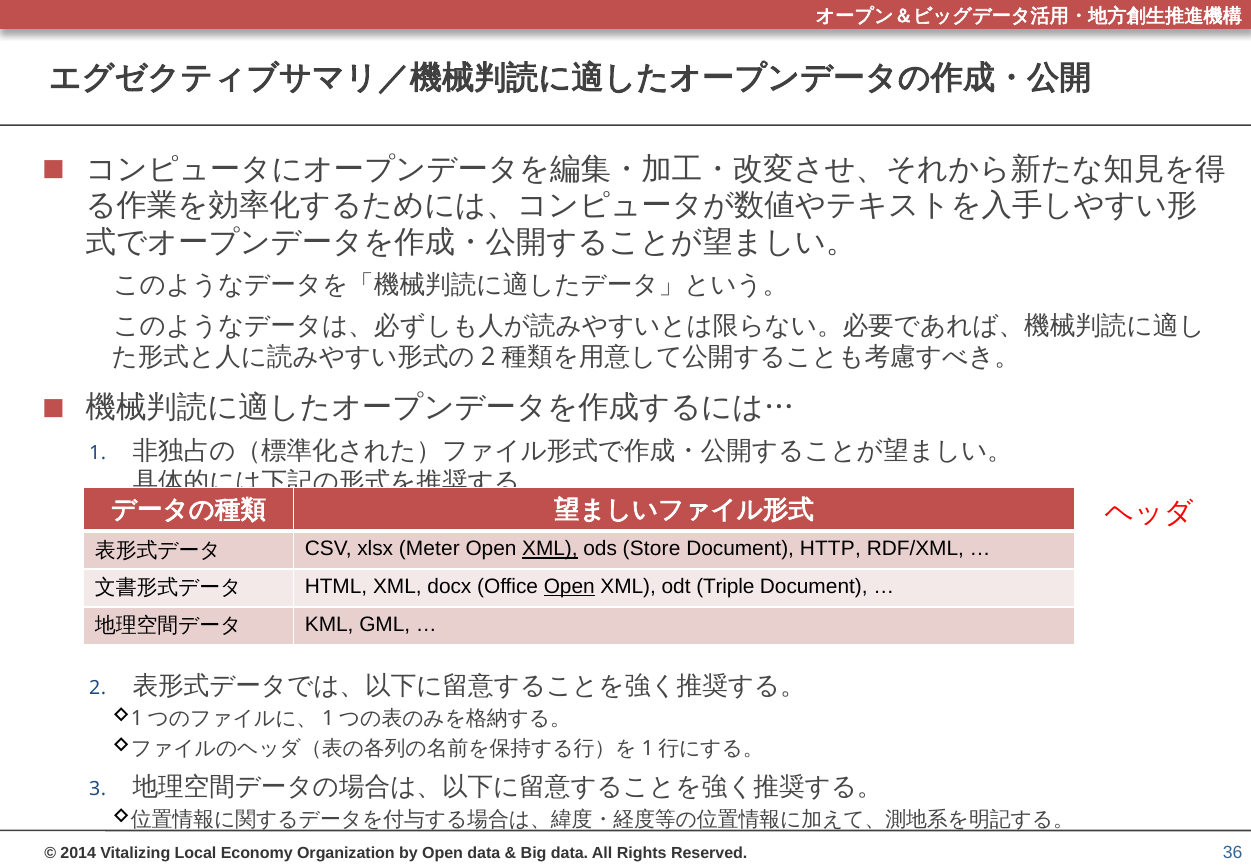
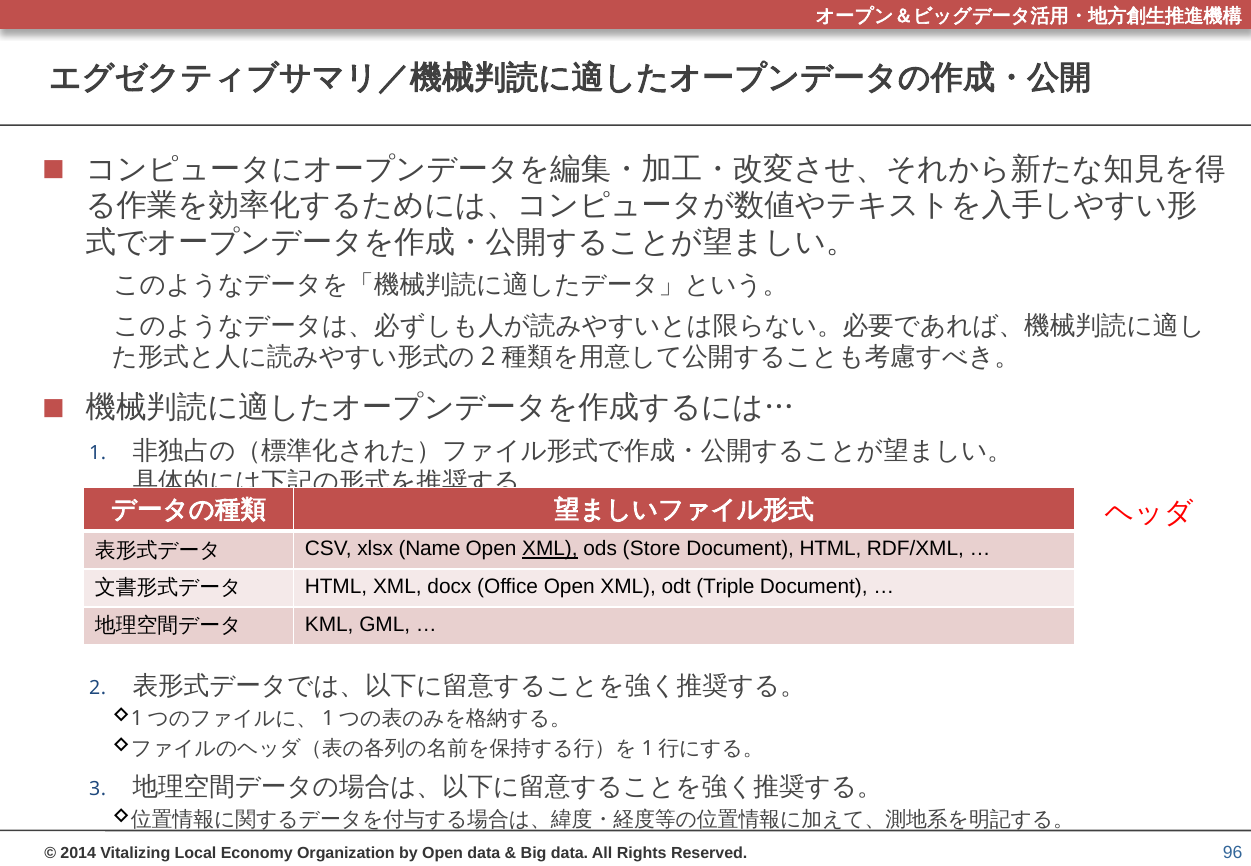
Meter: Meter -> Name (429, 549)
Document HTTP: HTTP -> HTML (830, 549)
Open underline: present -> none (569, 587)
36: 36 -> 96 (1233, 852)
